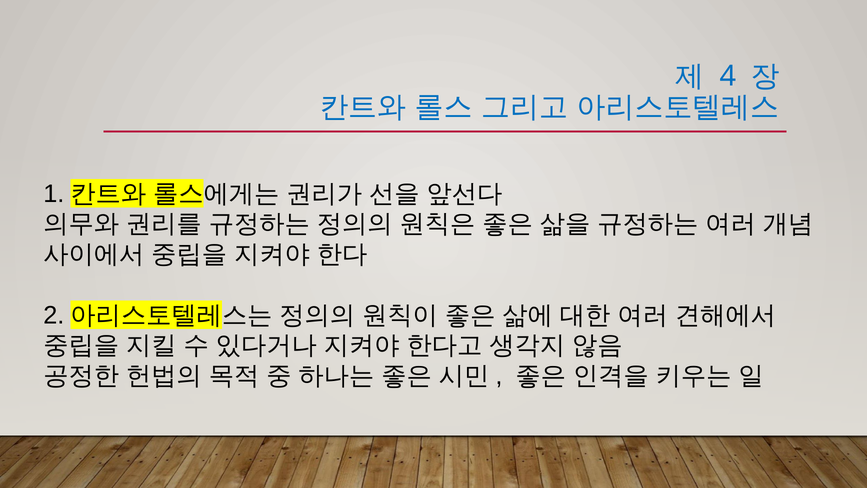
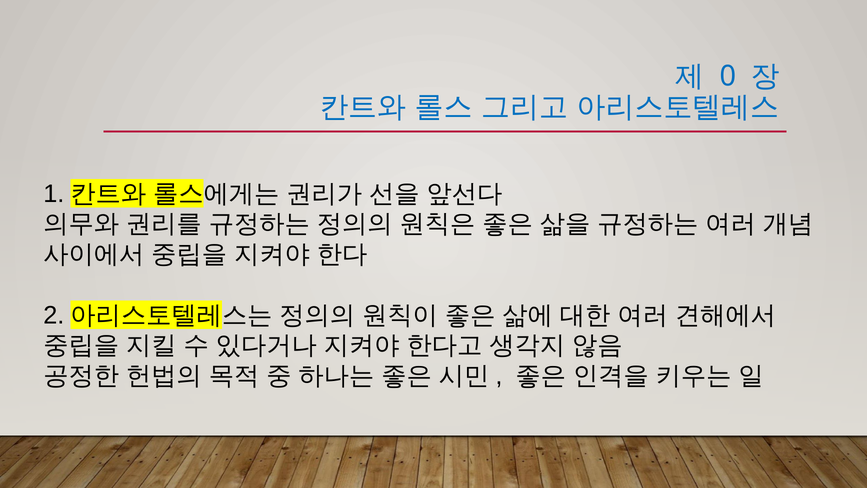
4: 4 -> 0 (728, 76)
